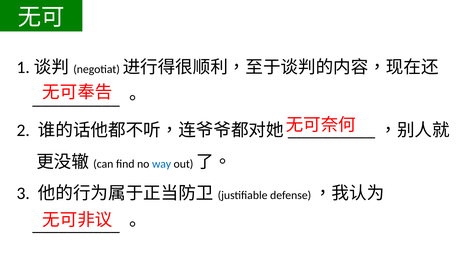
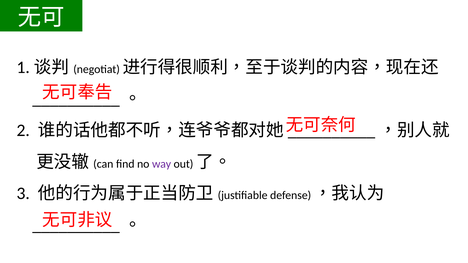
way colour: blue -> purple (162, 164)
